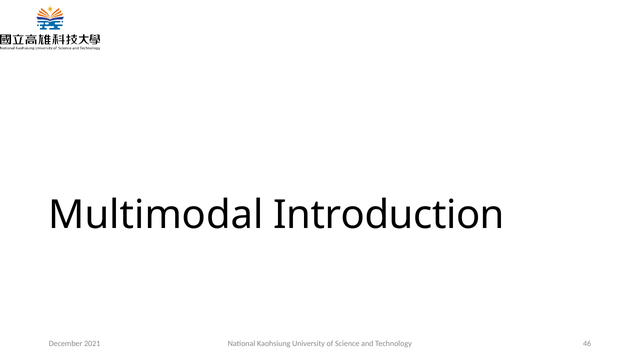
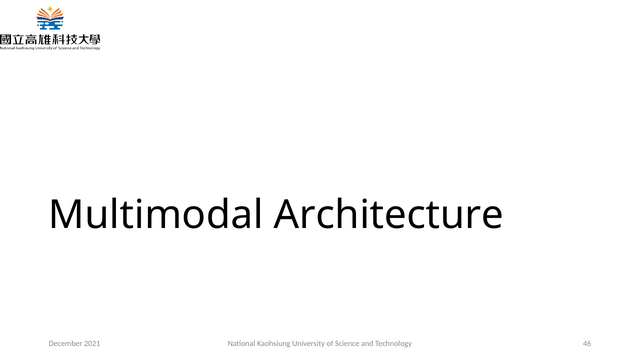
Introduction: Introduction -> Architecture (389, 215)
